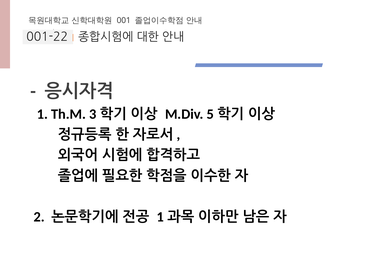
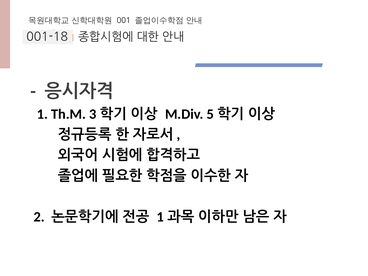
001-22: 001-22 -> 001-18 (47, 37)
